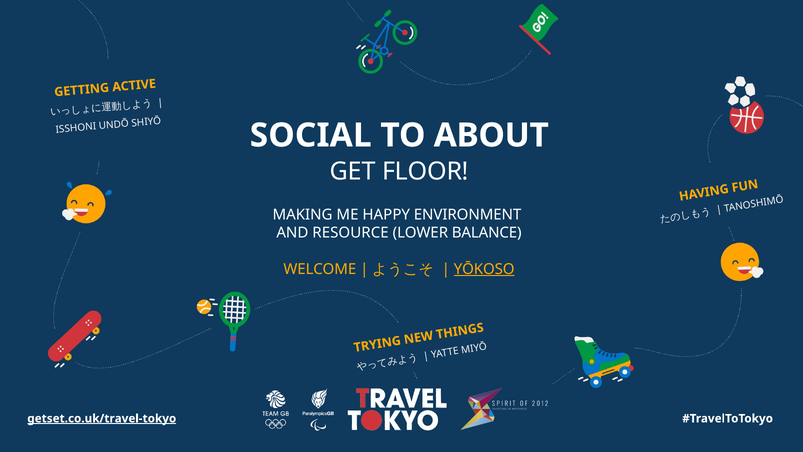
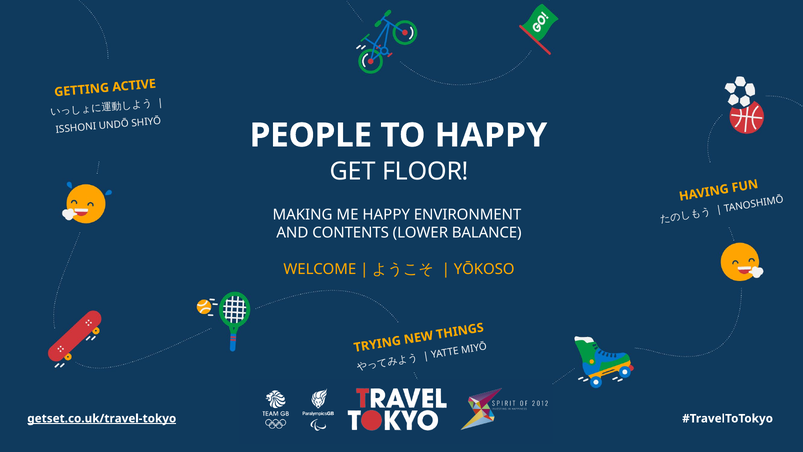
SOCIAL: SOCIAL -> PEOPLE (311, 135)
TO ABOUT: ABOUT -> HAPPY (491, 135)
RESOURCE: RESOURCE -> CONTENTS (351, 233)
YŌKOSO underline: present -> none (484, 269)
